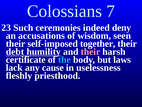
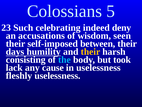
7: 7 -> 5 (111, 11)
ceremonies: ceremonies -> celebrating (58, 28)
together: together -> between (98, 43)
debt: debt -> days (15, 51)
their colour: pink -> yellow (90, 51)
certificate: certificate -> consisting (26, 59)
laws: laws -> took (122, 59)
fleshly priesthood: priesthood -> uselessness (57, 75)
